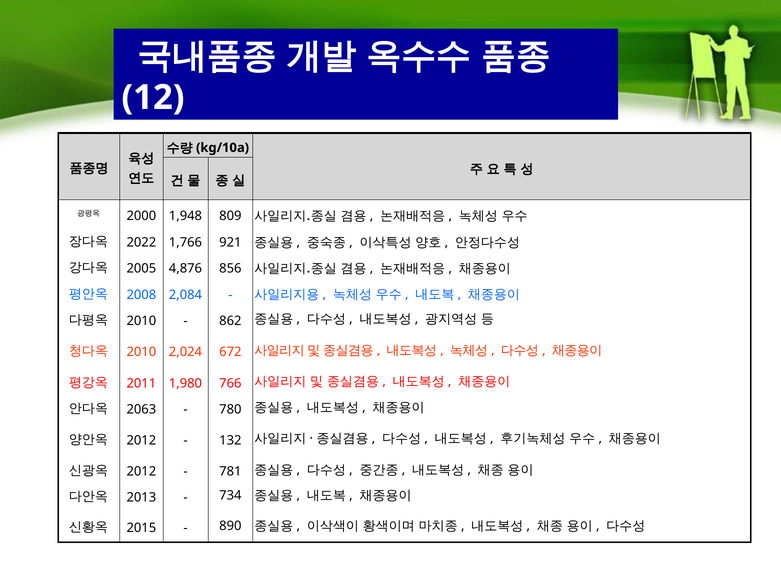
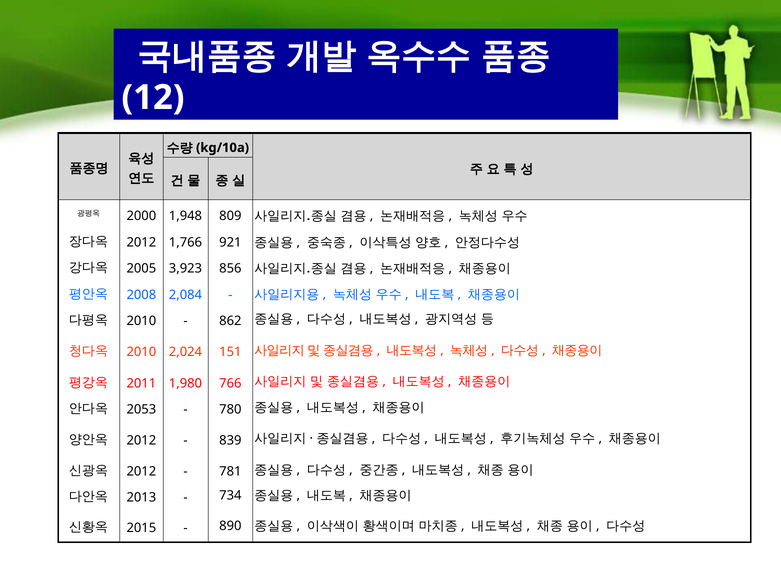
2022: 2022 -> 2012 (141, 242)
4,876: 4,876 -> 3,923 (185, 268)
672: 672 -> 151 (230, 352)
2063: 2063 -> 2053 (141, 409)
132: 132 -> 839 (230, 440)
